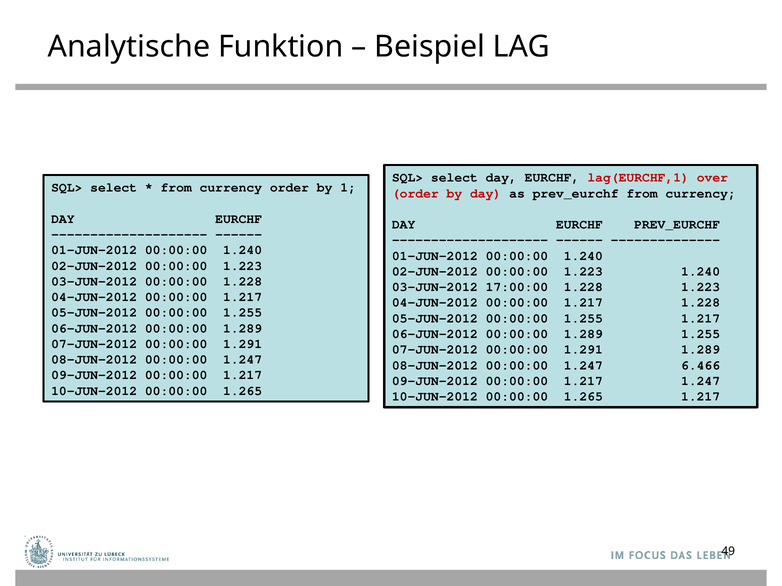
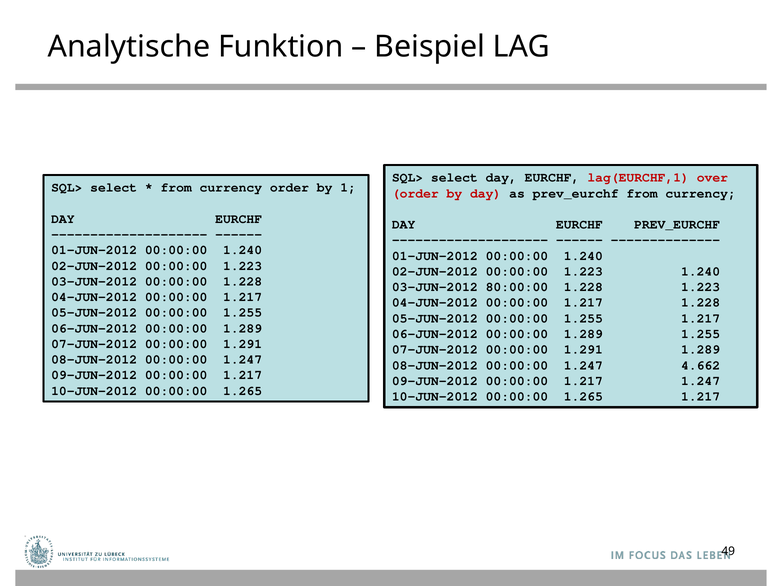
17:00:00: 17:00:00 -> 80:00:00 (517, 287)
6.466: 6.466 -> 4.662 (701, 366)
